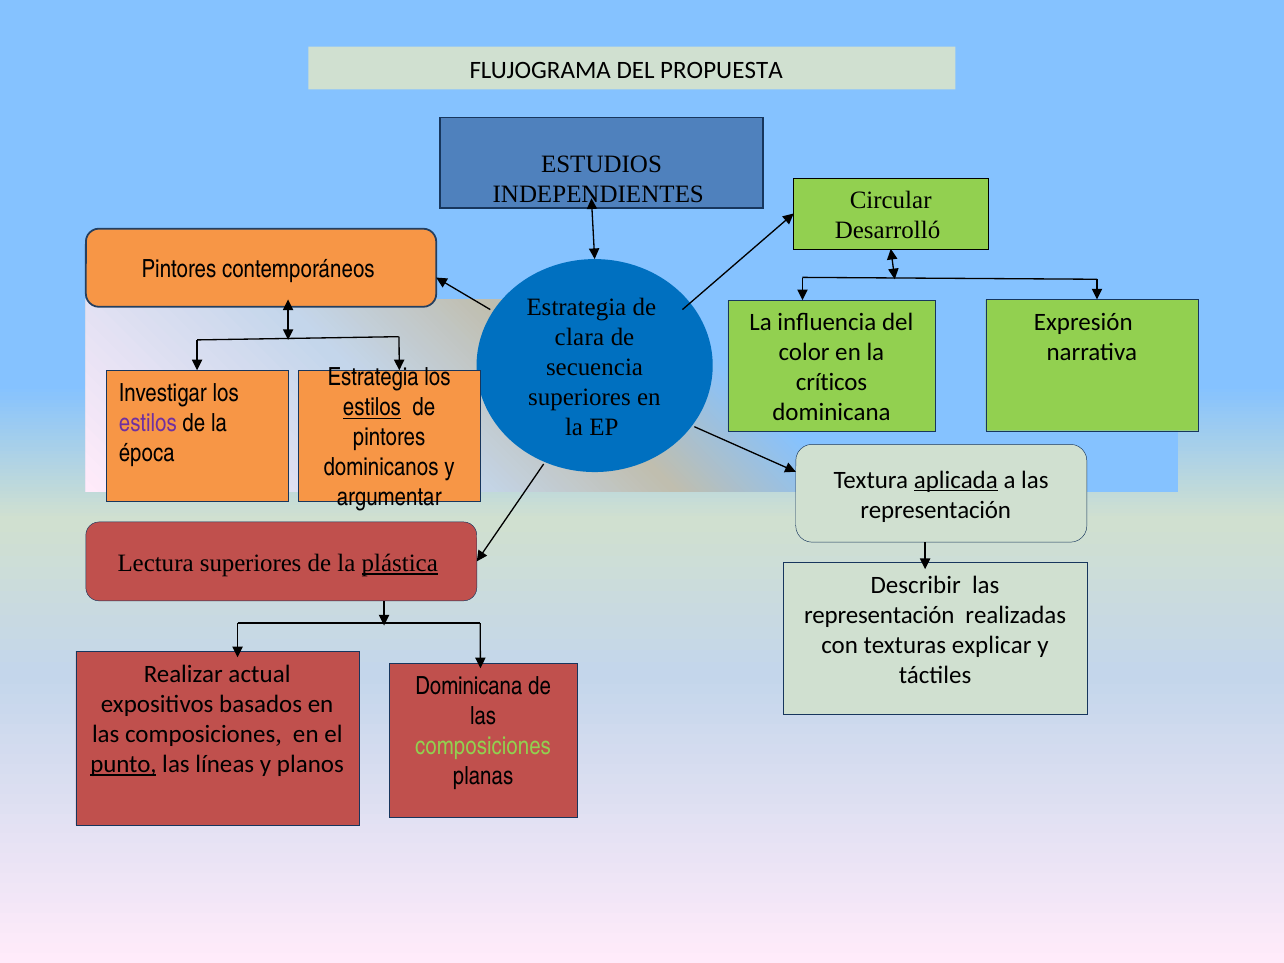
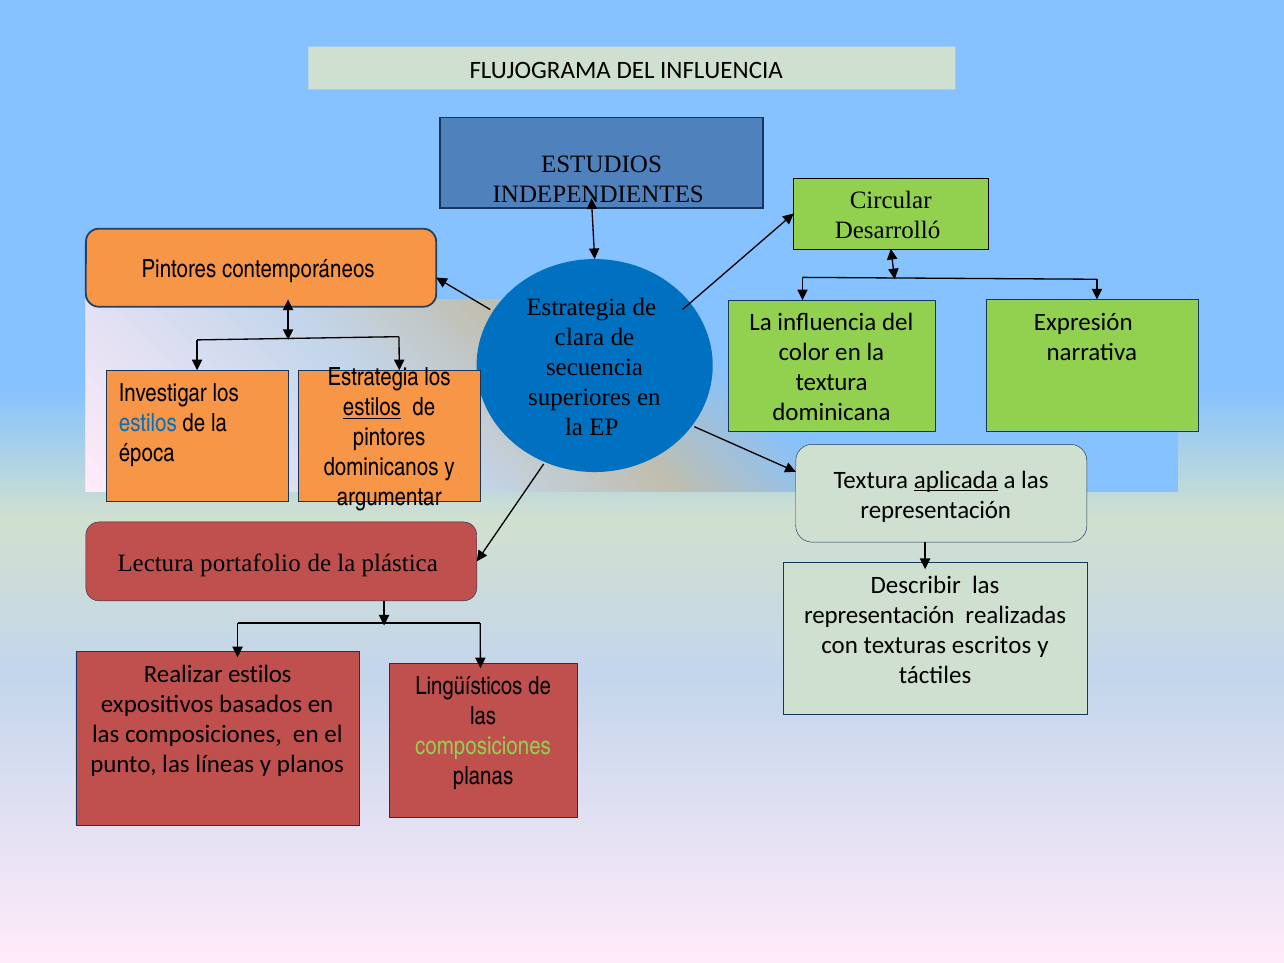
DEL PROPUESTA: PROPUESTA -> INFLUENCIA (721, 70)
críticos: críticos -> textura (832, 382)
estilos colour: purple -> blue (148, 423)
Lectura superiores: superiores -> portafolio (251, 563)
plástica underline: present -> none (400, 563)
explicar: explicar -> escritos (992, 645)
Realizar actual: actual -> estilos (260, 674)
Dominicana: Dominicana -> Lingüísticos (469, 687)
punto underline: present -> none (124, 764)
